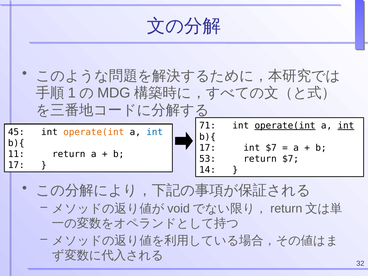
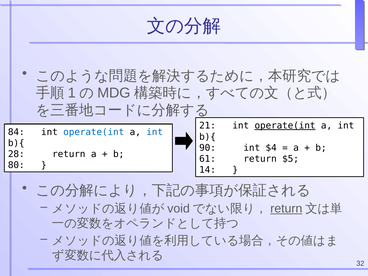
71: 71 -> 21 (208, 126)
int underline: present -> none (346, 126)
45: 45 -> 84 (16, 132)
operate(int colour: orange -> blue (94, 132)
17: 17 -> 90 (208, 148)
int $7: $7 -> $4 (271, 148)
11: 11 -> 28 (16, 154)
53: 53 -> 61 (208, 159)
return $7: $7 -> $5 (291, 159)
17: 17 -> 80 (16, 165)
return underline: none -> present (286, 209)
